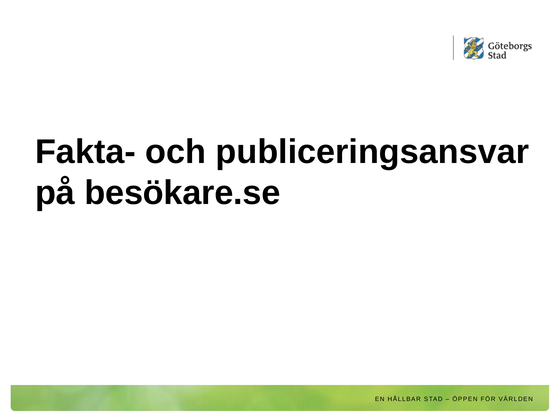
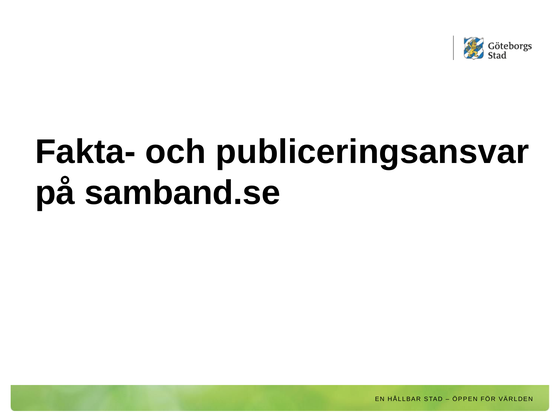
besökare.se: besökare.se -> samband.se (182, 193)
